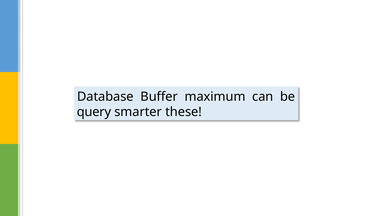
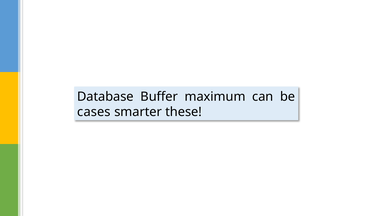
query: query -> cases (94, 112)
